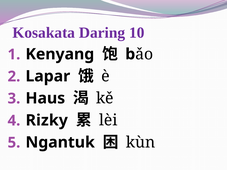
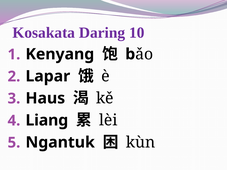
Rizky: Rizky -> Liang (47, 120)
